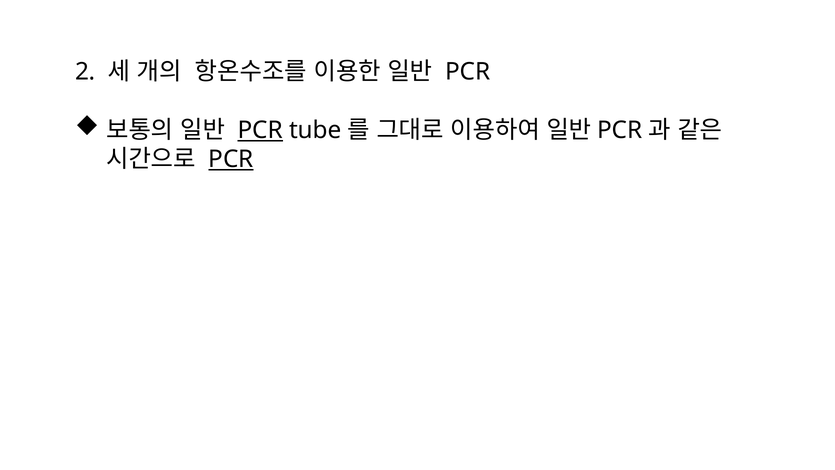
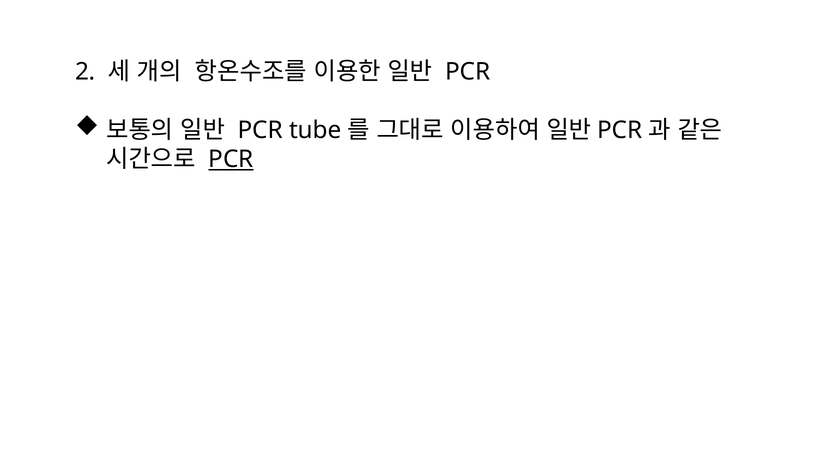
PCR underline: present -> none (260, 130)
